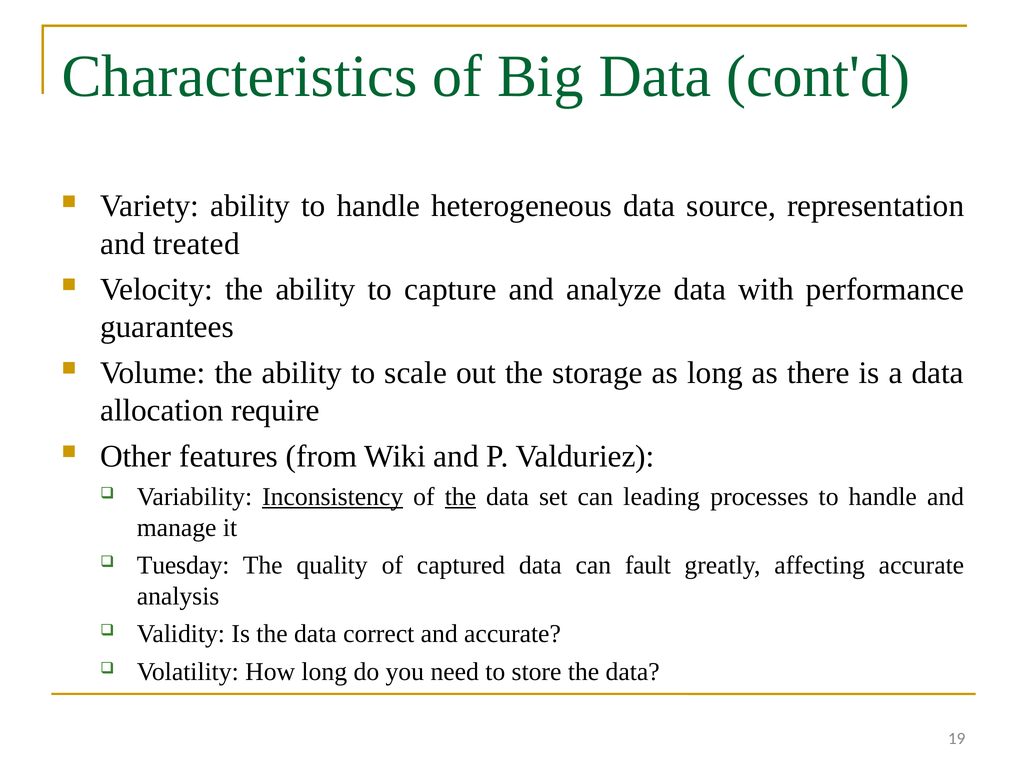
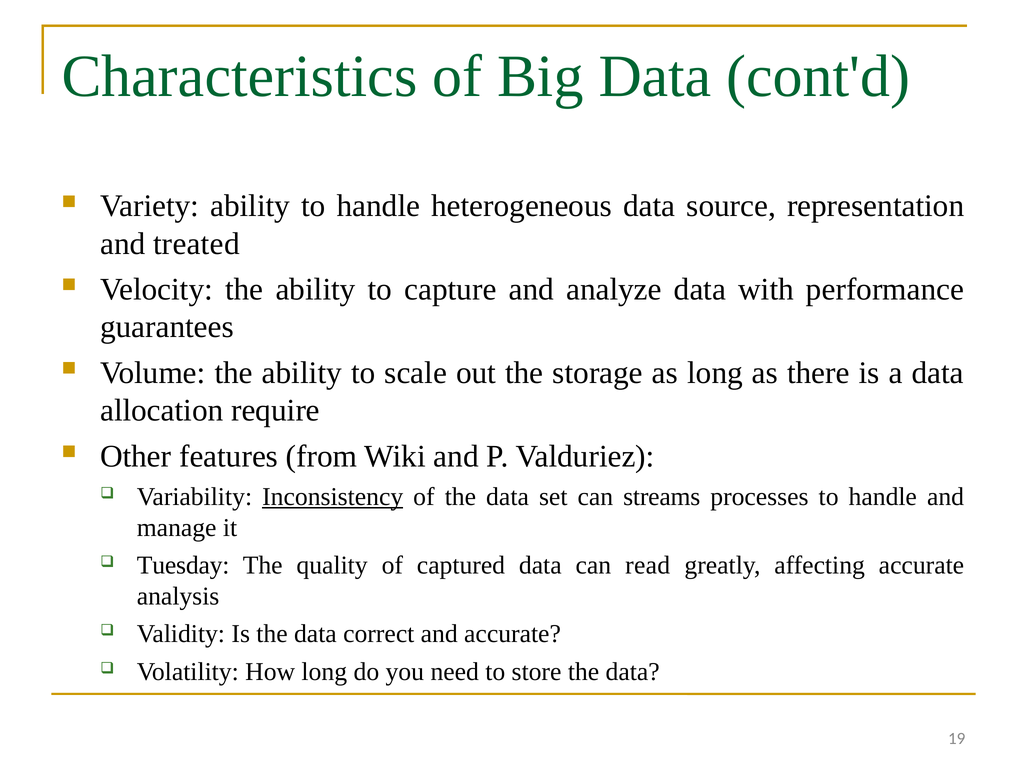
the underline: present -> none (460, 496)
leading: leading -> streams (662, 496)
fault: fault -> read (648, 565)
